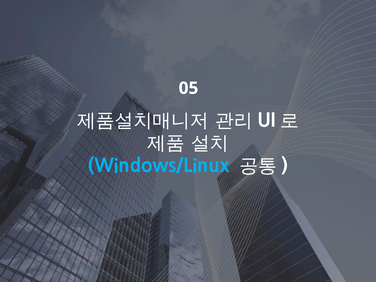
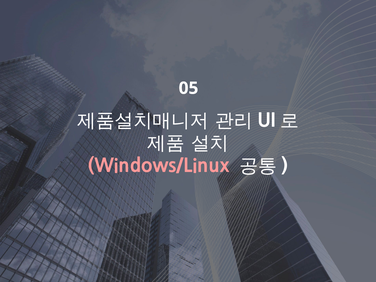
Windows/Linux colour: light blue -> pink (159, 166)
